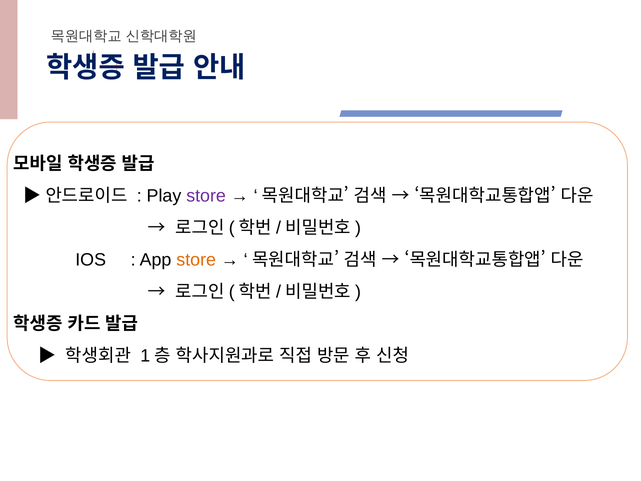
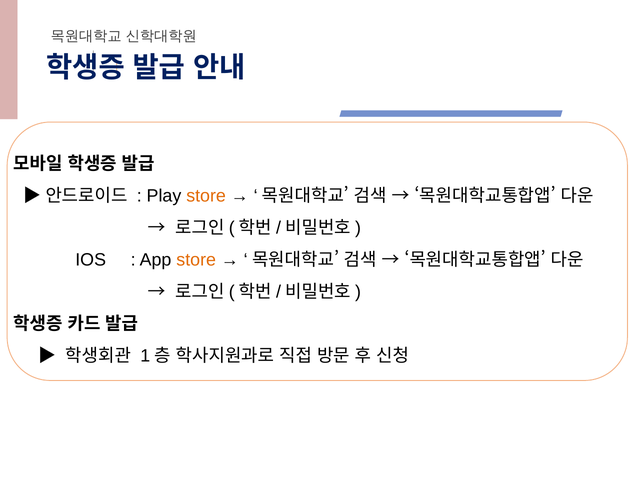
store colour: purple -> orange (206, 196)
